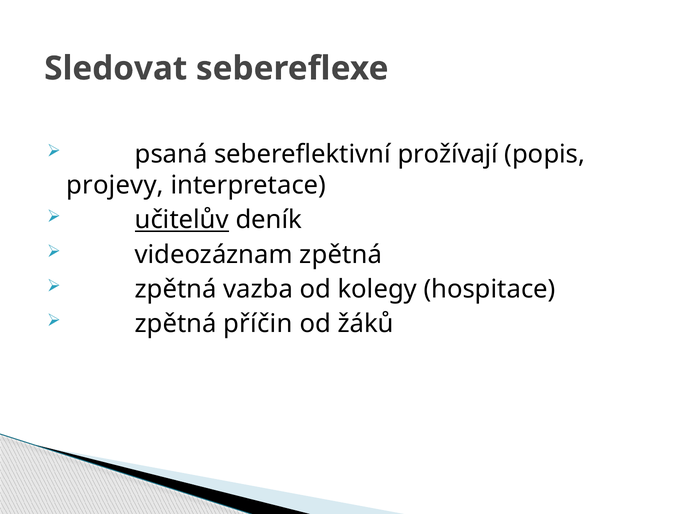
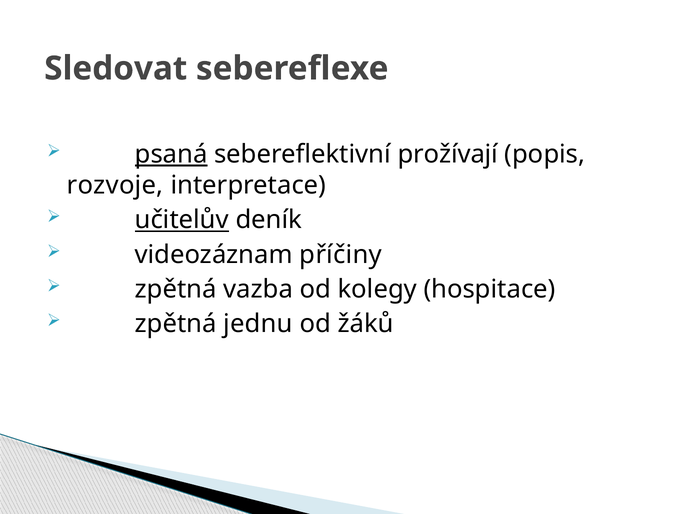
psaná underline: none -> present (171, 154)
projevy: projevy -> rozvoje (115, 185)
videozáznam zpětná: zpětná -> příčiny (341, 255)
příčin: příčin -> jednu (258, 324)
